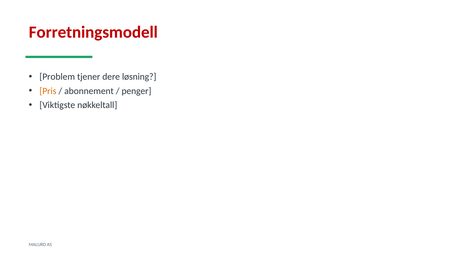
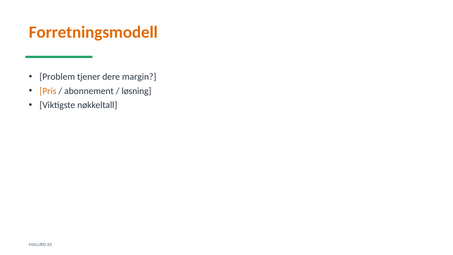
Forretningsmodell colour: red -> orange (93, 32)
løsning: løsning -> margin (139, 77)
penger: penger -> løsning (136, 91)
